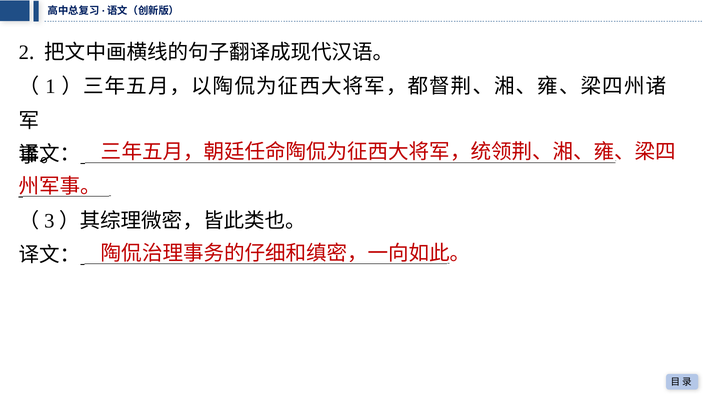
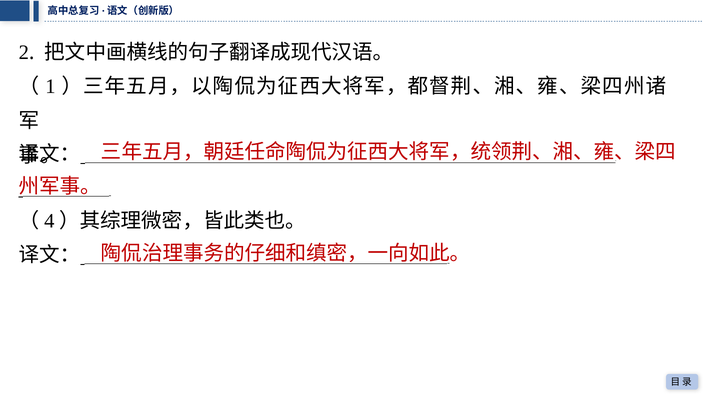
3: 3 -> 4 (49, 221)
